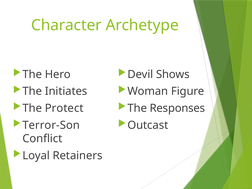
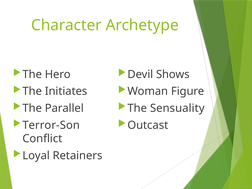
Protect: Protect -> Parallel (64, 108)
Responses: Responses -> Sensuality (177, 108)
